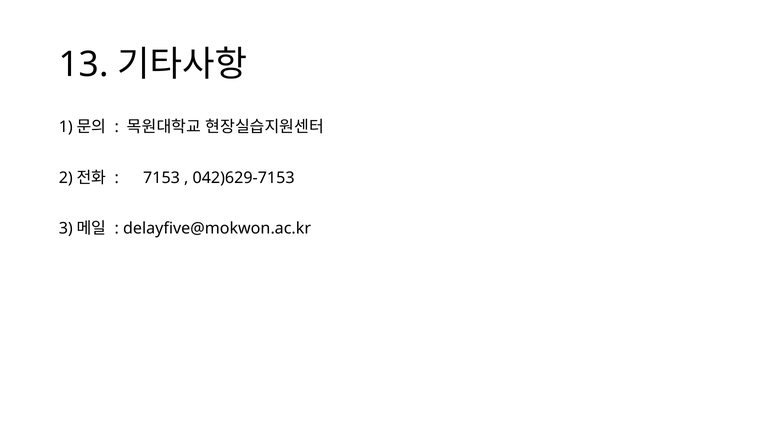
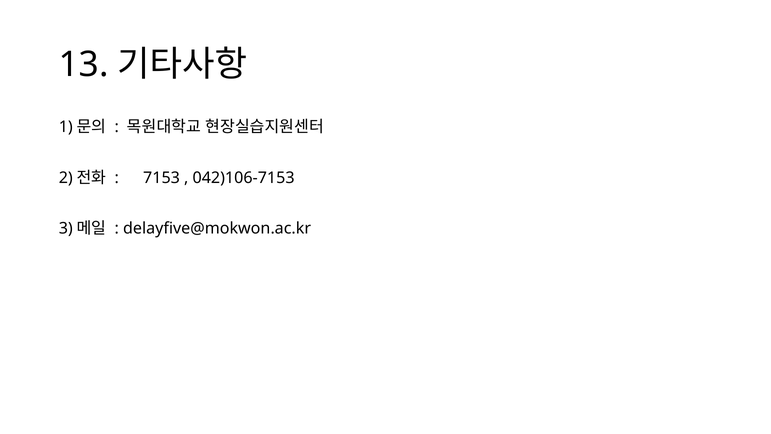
042)629-7153: 042)629-7153 -> 042)106-7153 (244, 178)
